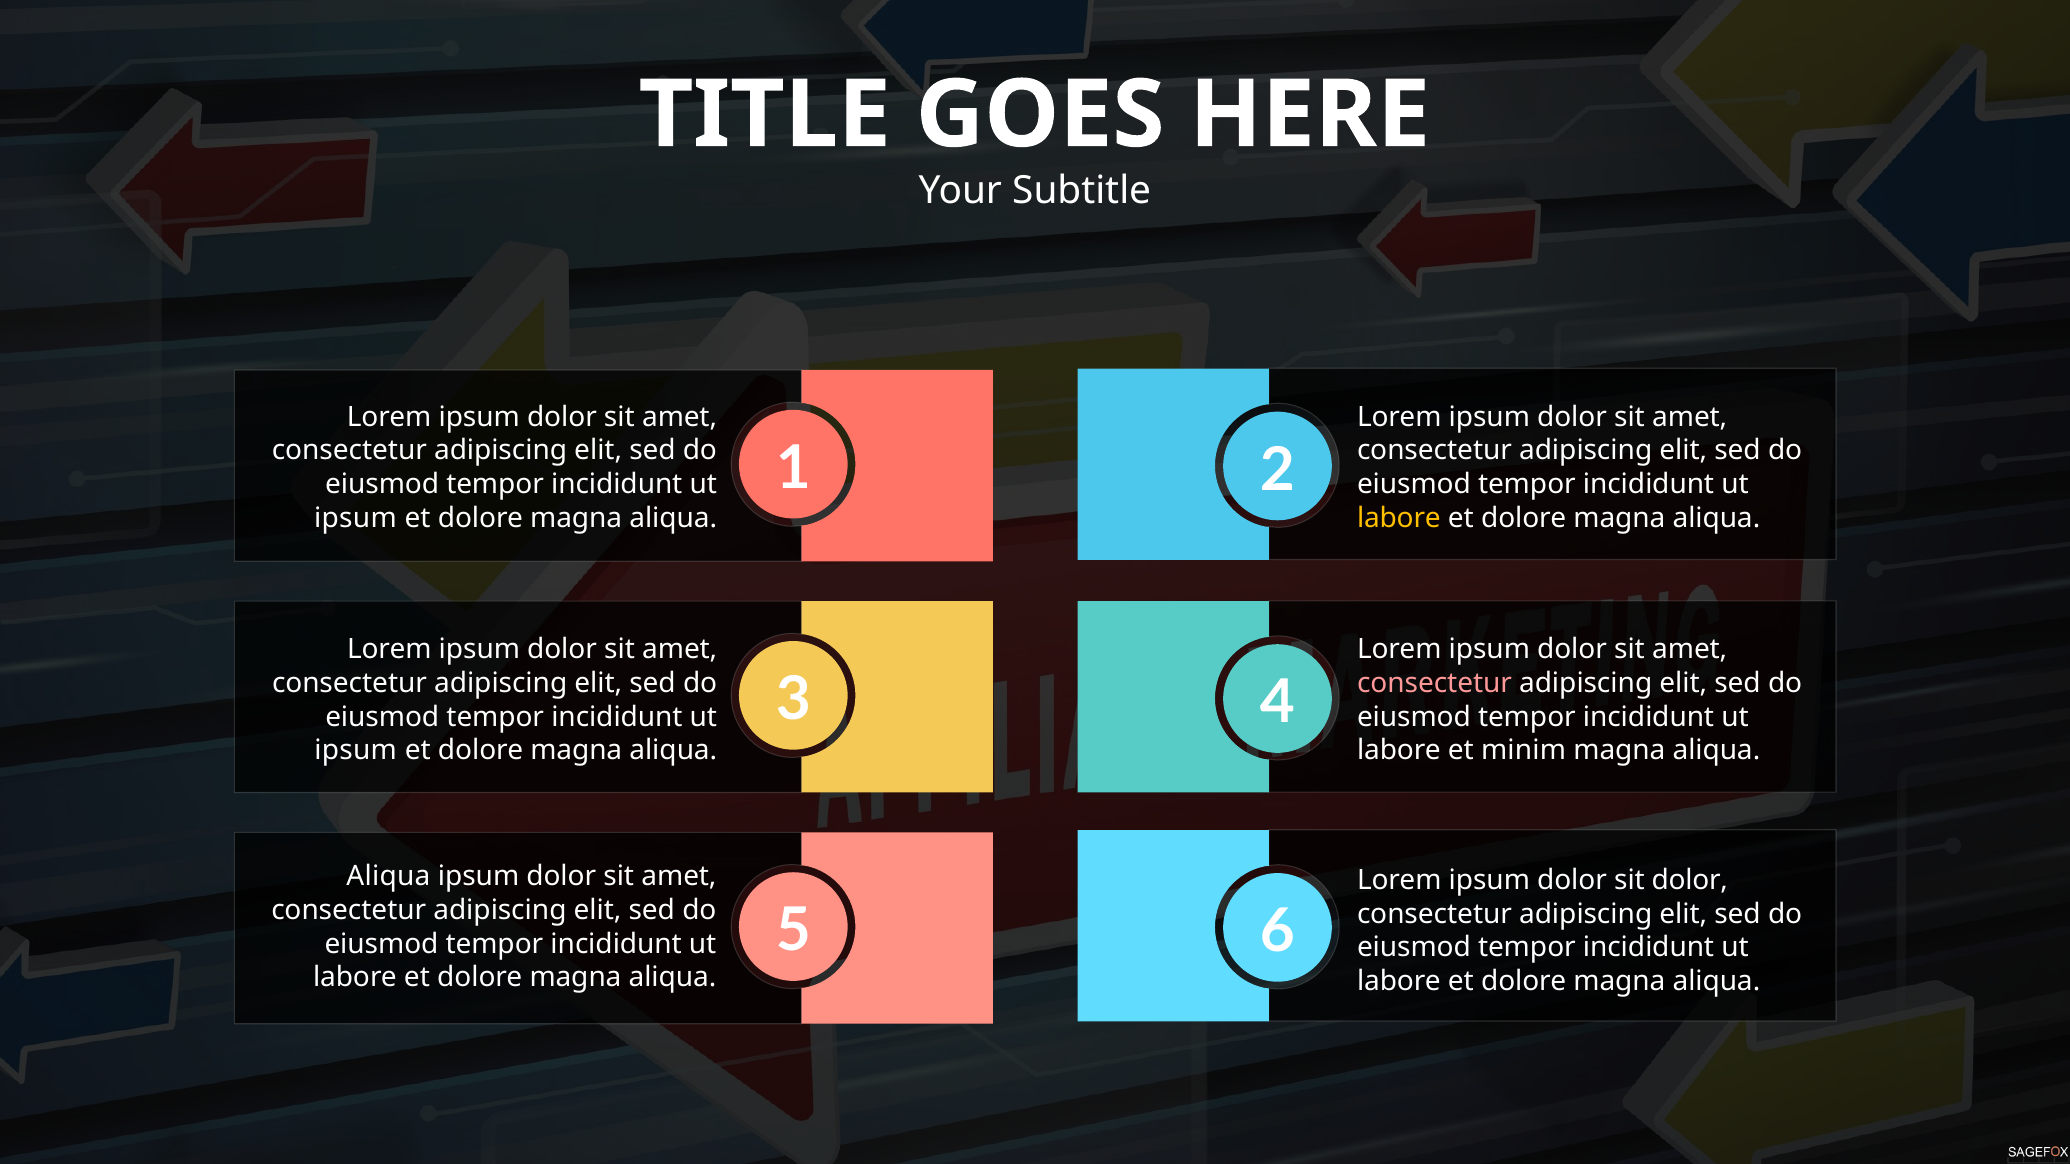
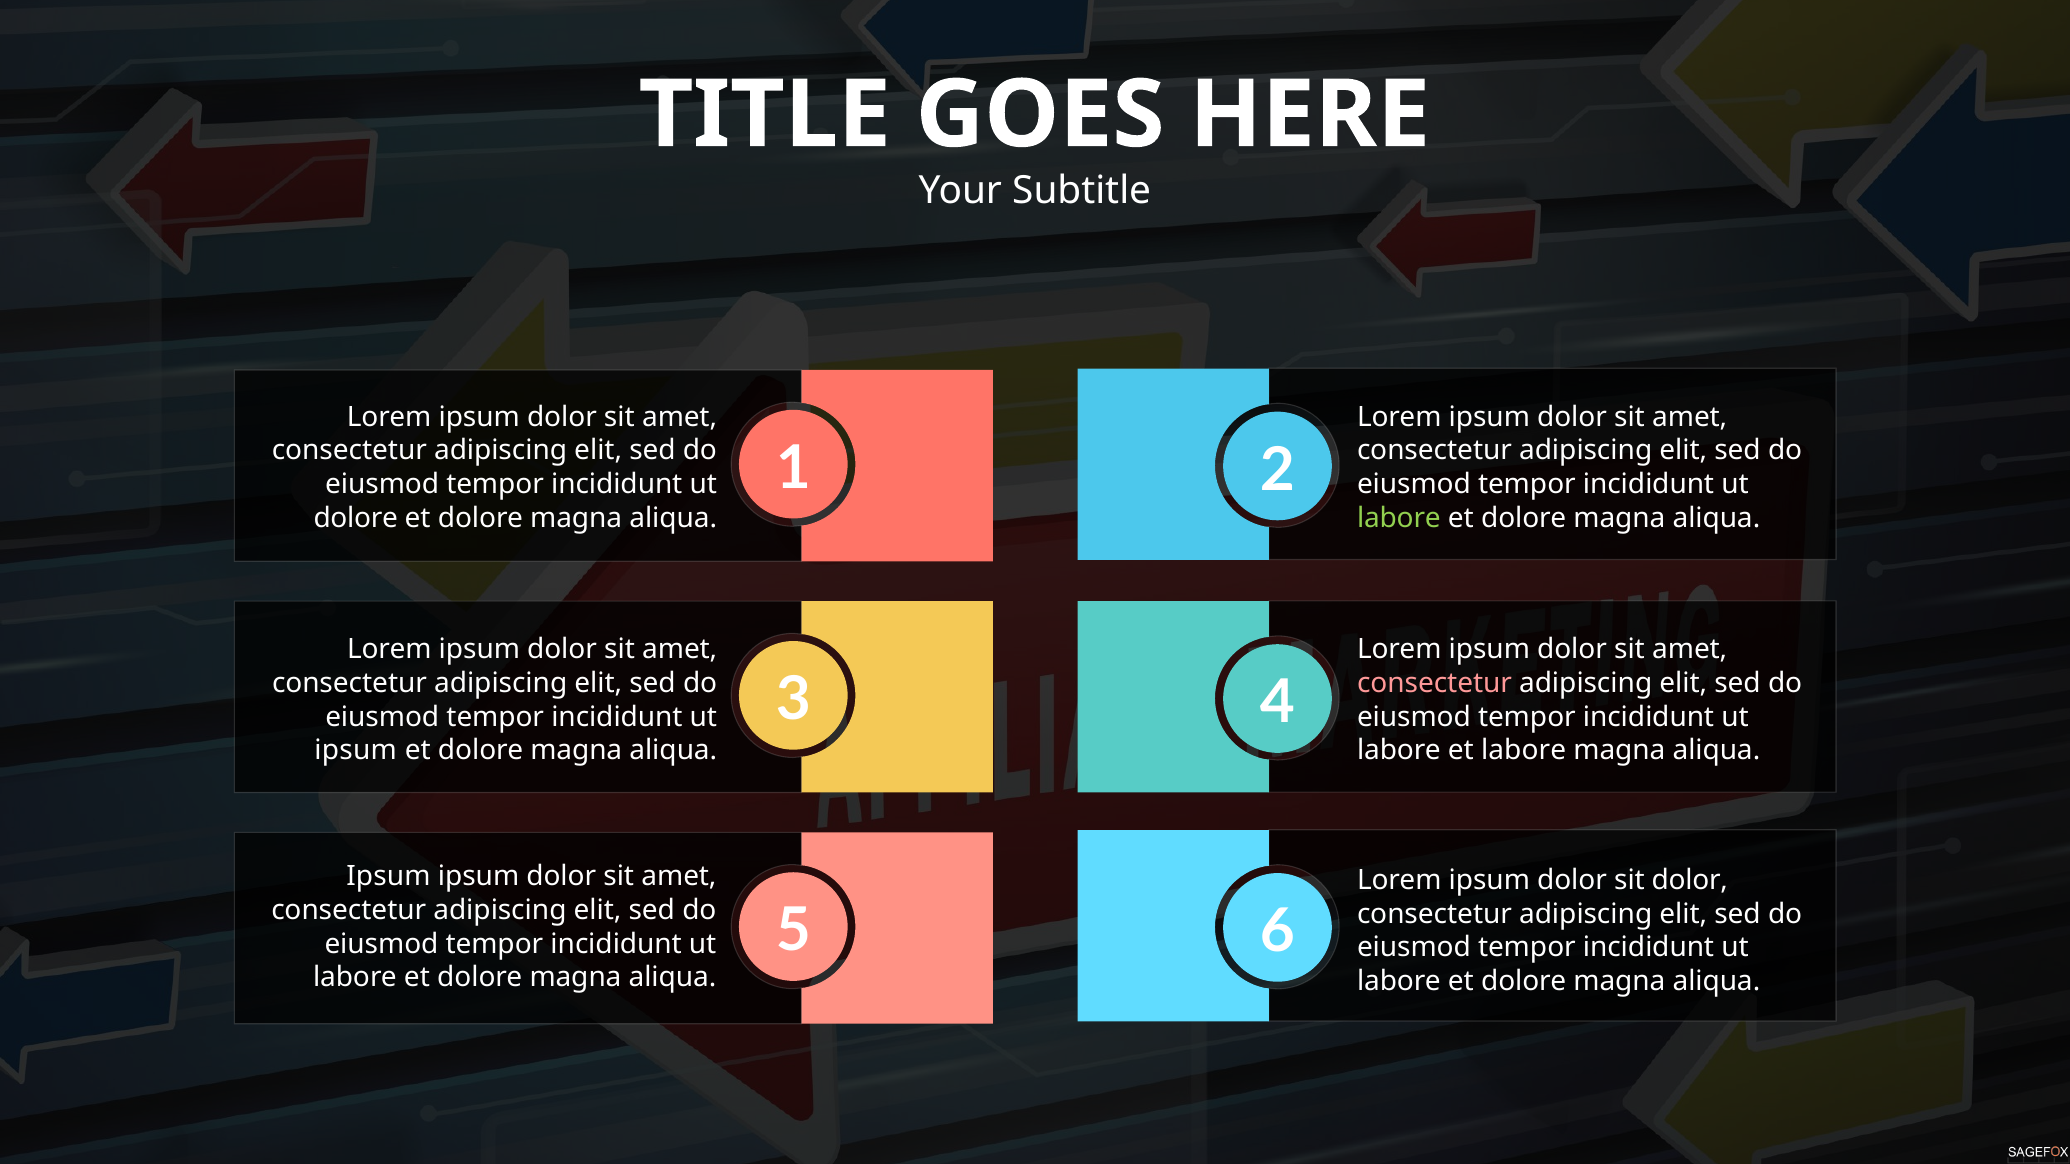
ipsum: ipsum -> dolore (356, 518)
labore colour: yellow -> light green (1399, 518)
et minim: minim -> labore (1524, 751)
Aliqua: Aliqua -> Ipsum (388, 877)
